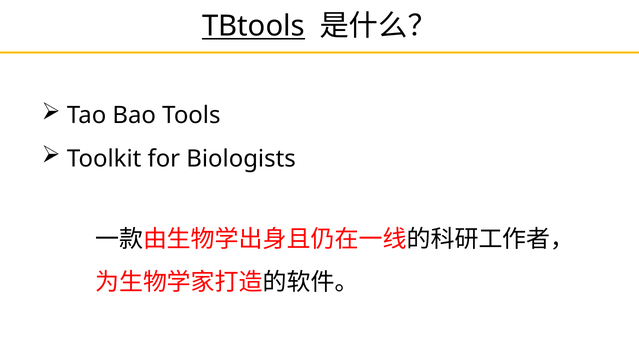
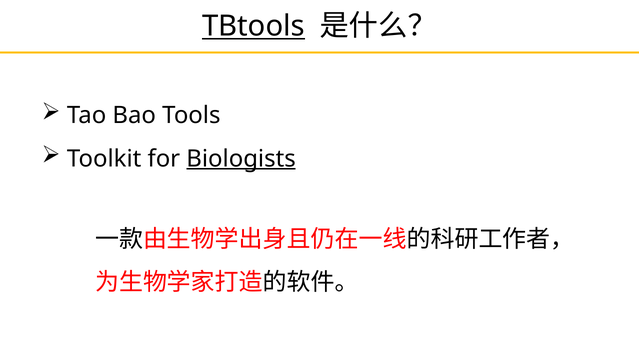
Biologists underline: none -> present (241, 159)
